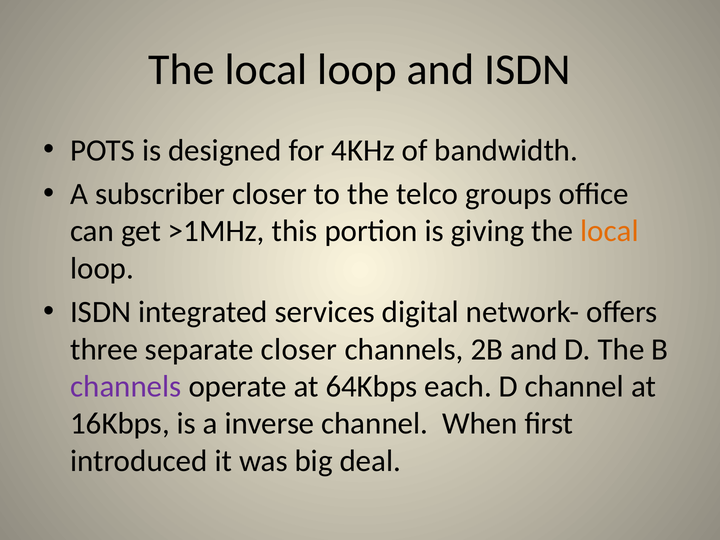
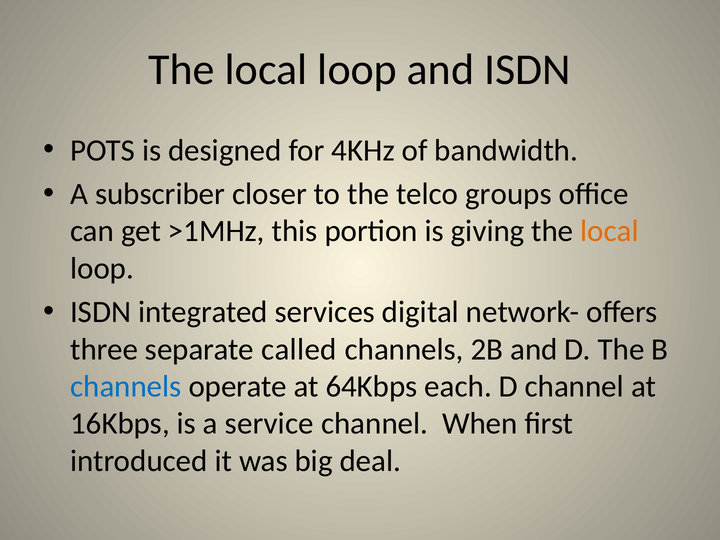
separate closer: closer -> called (299, 349)
channels colour: purple -> blue (126, 387)
inverse: inverse -> service (269, 424)
